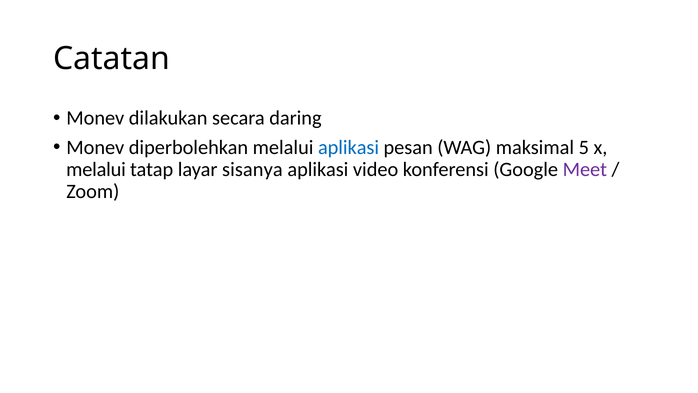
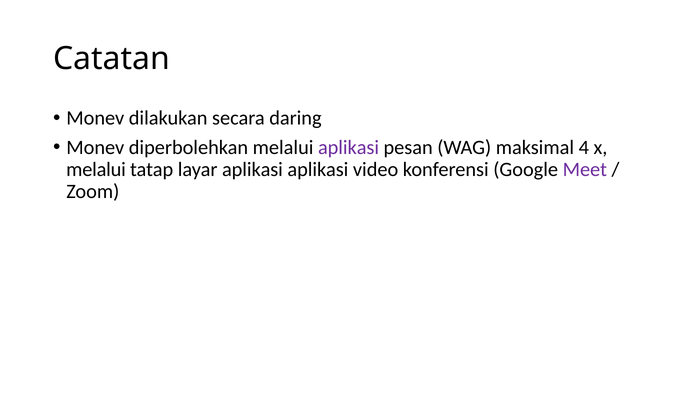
aplikasi colour: blue -> purple (349, 147)
5: 5 -> 4 (584, 147)
layar sisanya: sisanya -> aplikasi (252, 169)
